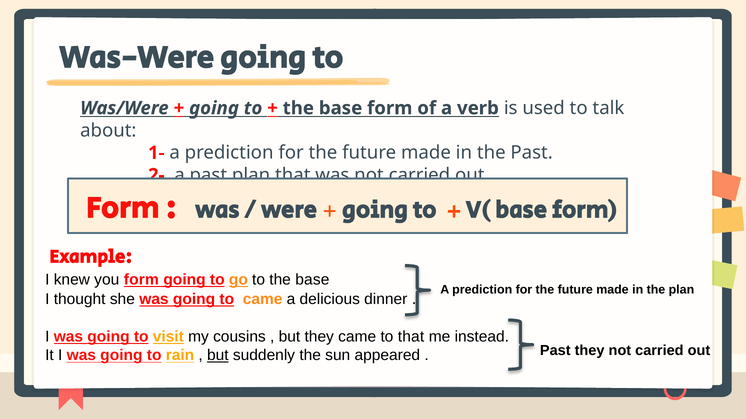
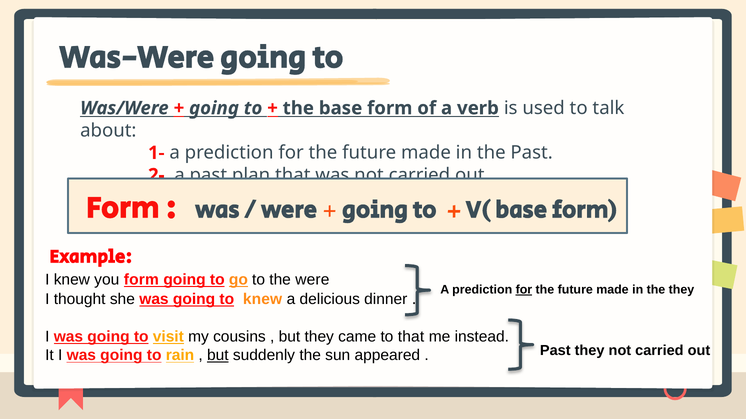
to the base: base -> were (312, 280)
for underline: none -> present (524, 290)
the plan: plan -> they (681, 290)
to came: came -> knew (263, 300)
